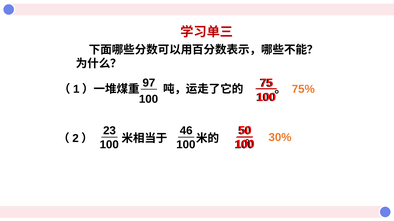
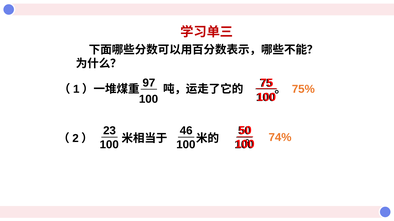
30%: 30% -> 74% (280, 138)
